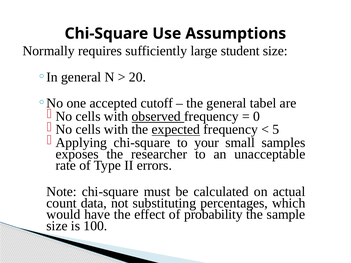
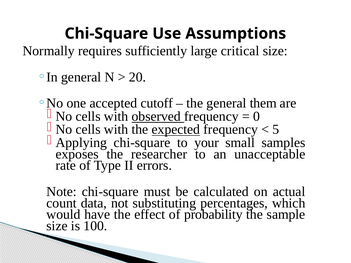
student: student -> critical (240, 51)
tabel: tabel -> them (263, 103)
